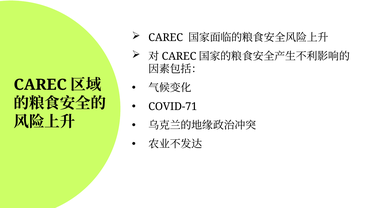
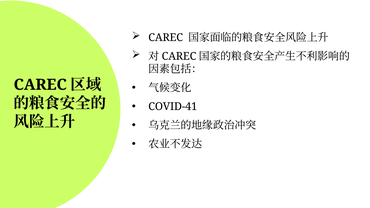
COVID-71: COVID-71 -> COVID-41 (173, 107)
